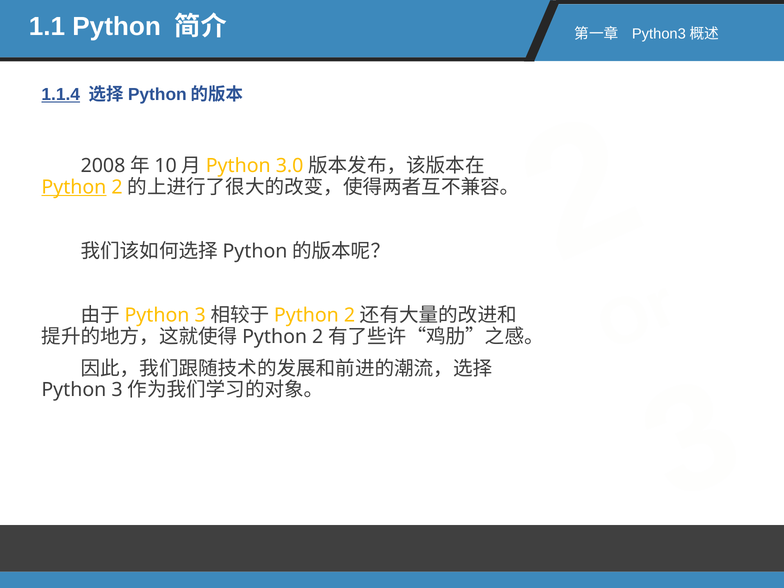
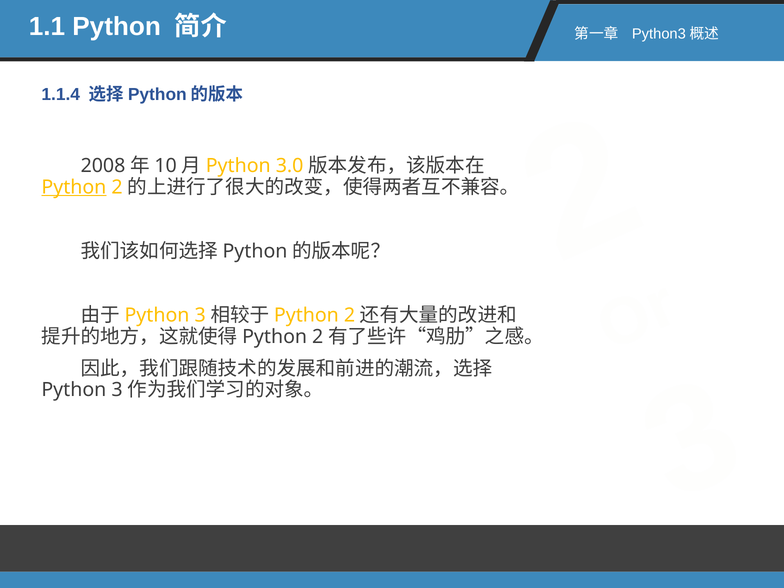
1.1.4 underline: present -> none (61, 95)
